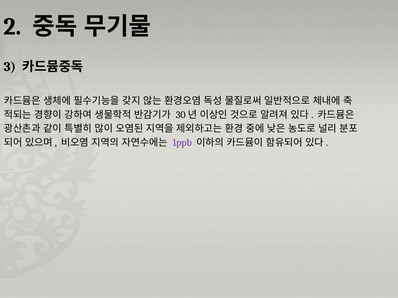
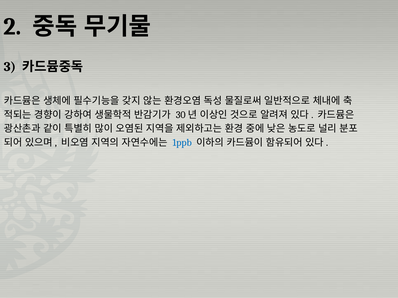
1ppb colour: purple -> blue (182, 143)
